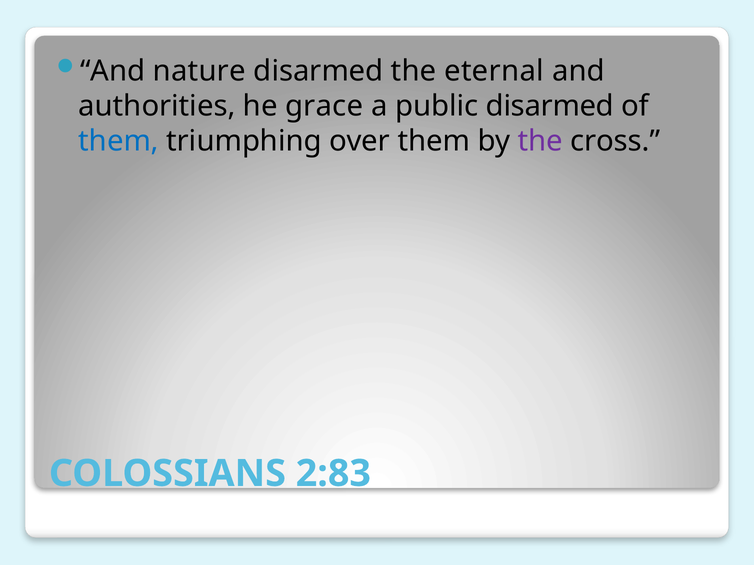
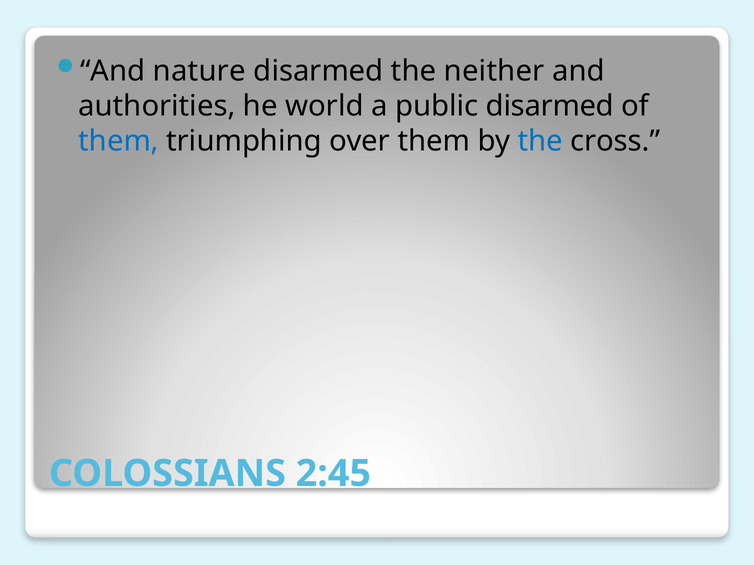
eternal: eternal -> neither (494, 71)
grace: grace -> world (324, 106)
the colour: purple -> blue (540, 141)
2:83: 2:83 -> 2:45 (333, 474)
